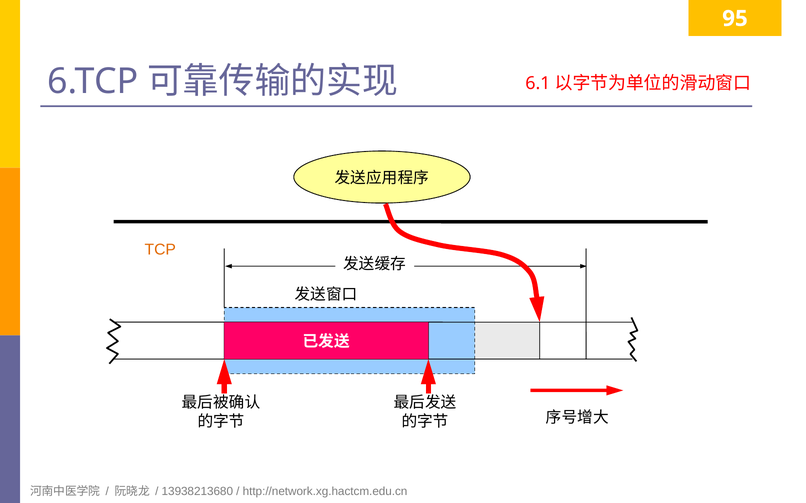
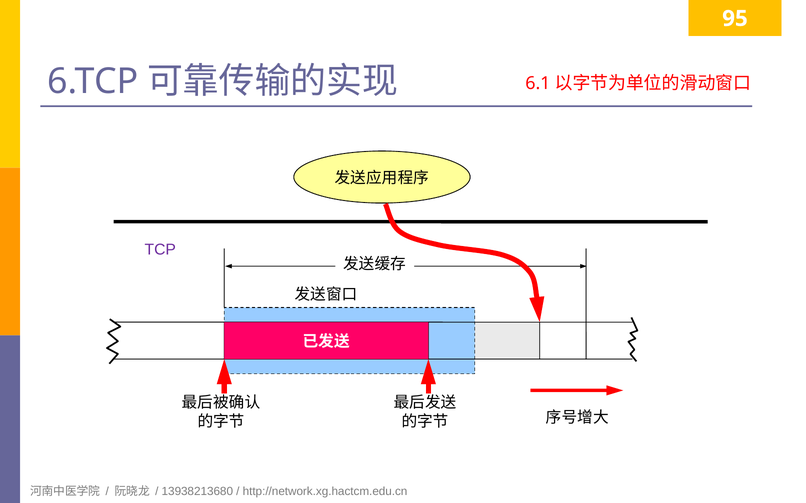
TCP colour: orange -> purple (160, 250)
